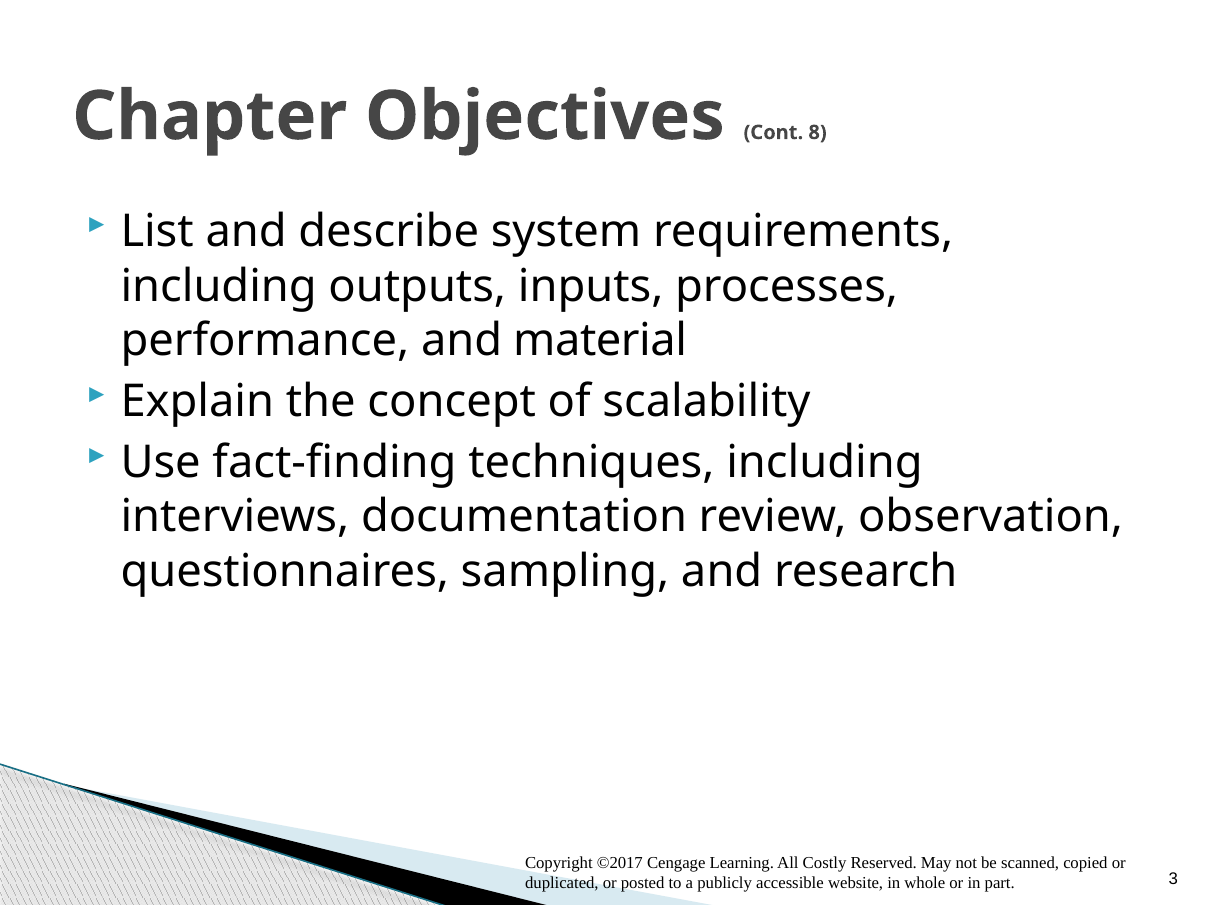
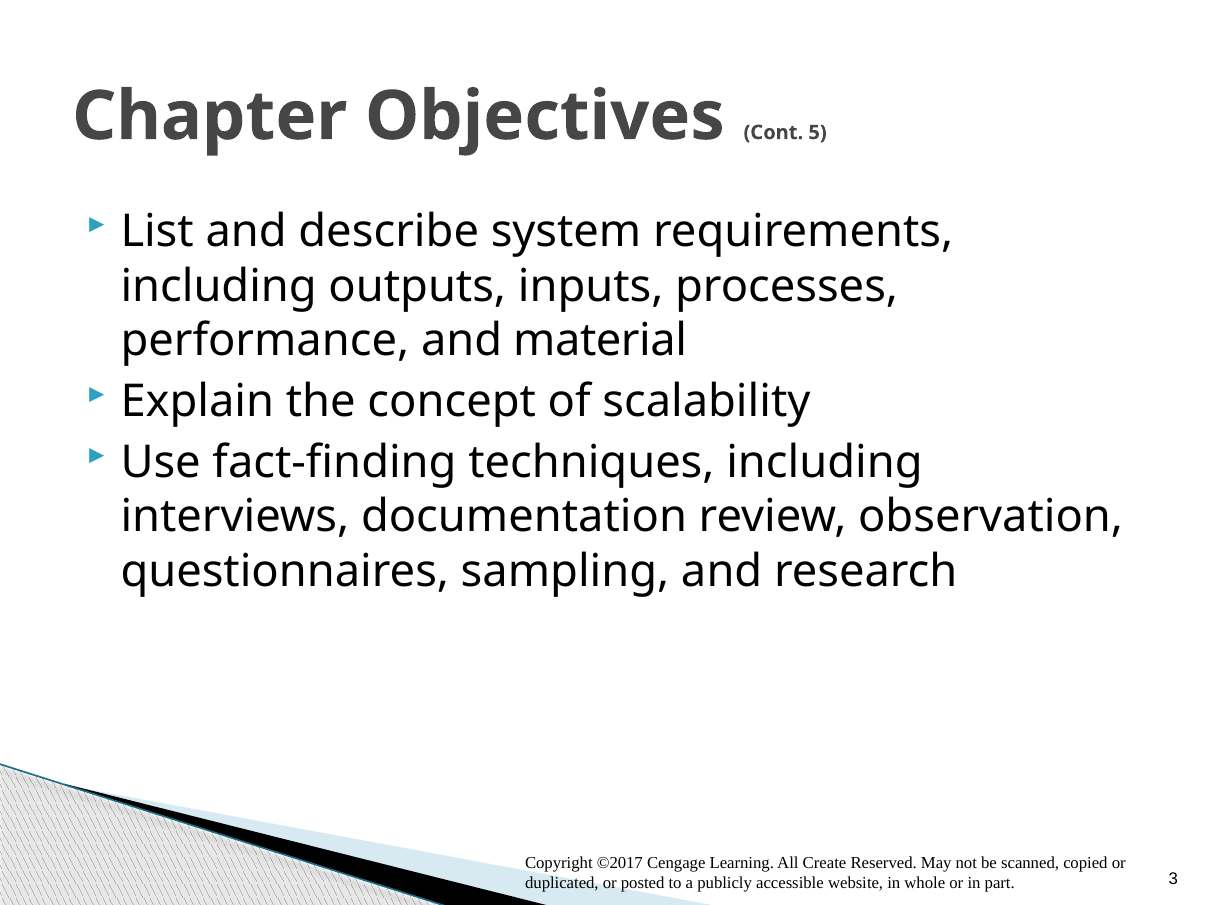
8: 8 -> 5 (818, 133)
Costly: Costly -> Create (825, 863)
